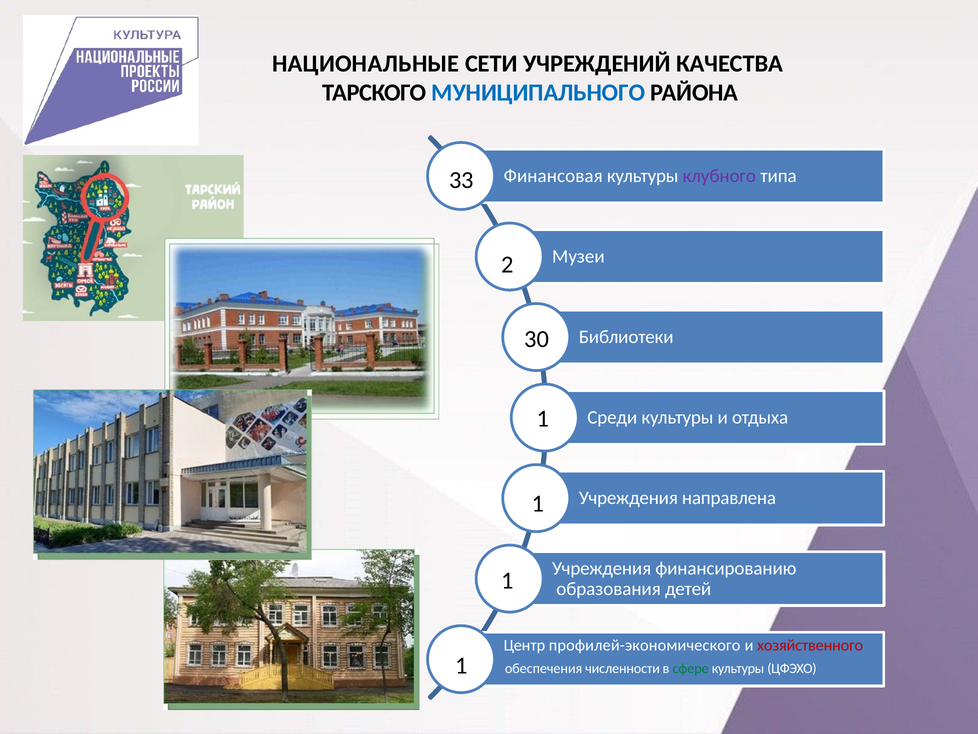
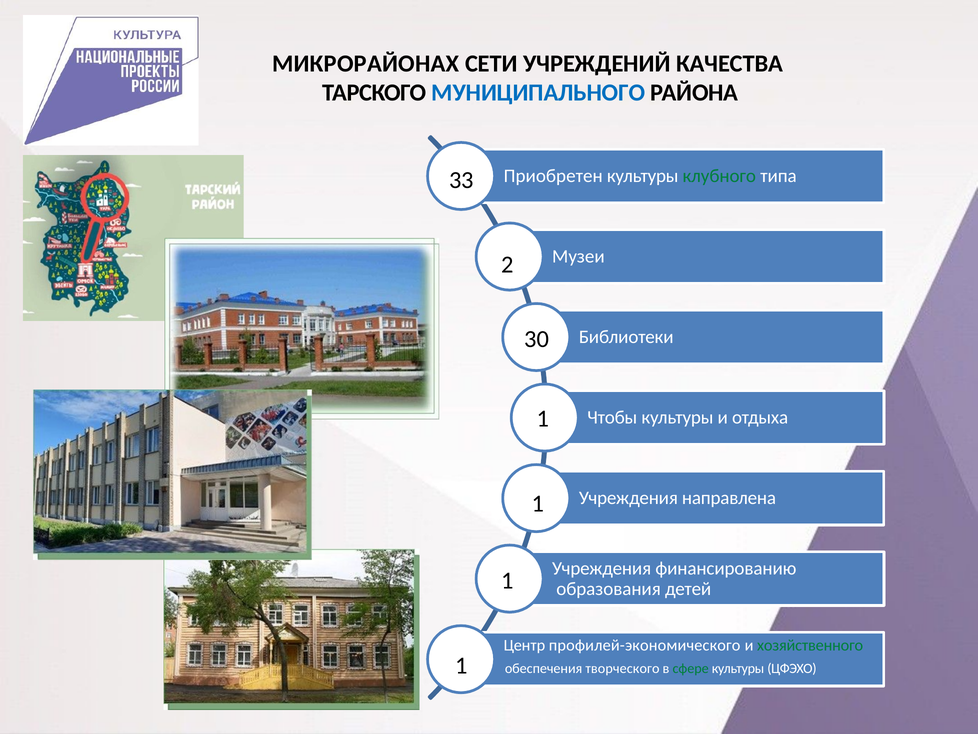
НАЦИОНАЛЬНЫЕ: НАЦИОНАЛЬНЫЕ -> МИКРОРАЙОНАХ (366, 64)
Финансовая: Финансовая -> Приобретен (553, 176)
клубного colour: purple -> green (719, 176)
Среди: Среди -> Чтобы (612, 417)
хозяйственного colour: red -> green (810, 645)
численности: численности -> творческого (622, 668)
